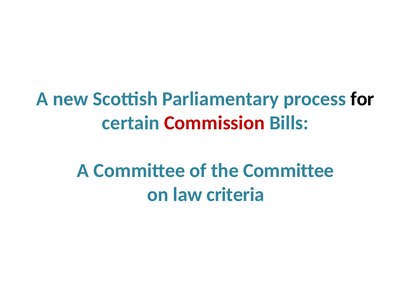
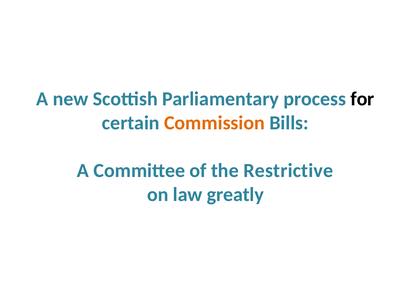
Commission colour: red -> orange (214, 123)
the Committee: Committee -> Restrictive (288, 171)
criteria: criteria -> greatly (235, 195)
